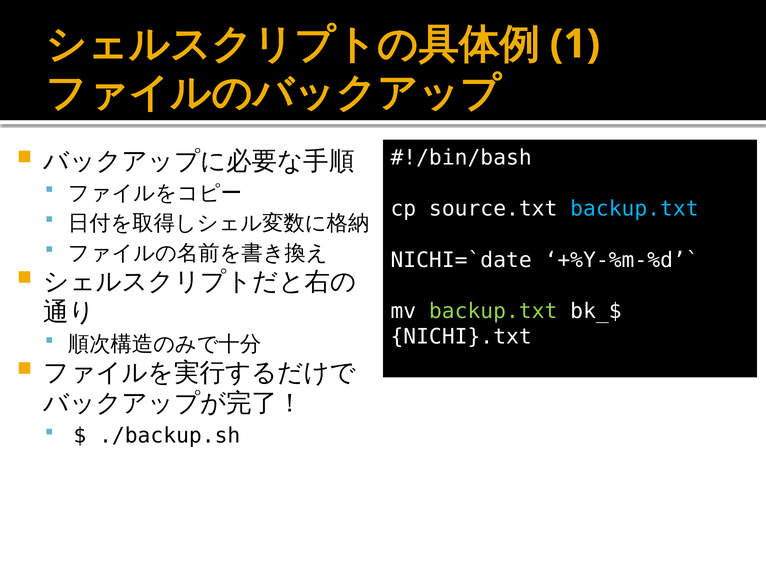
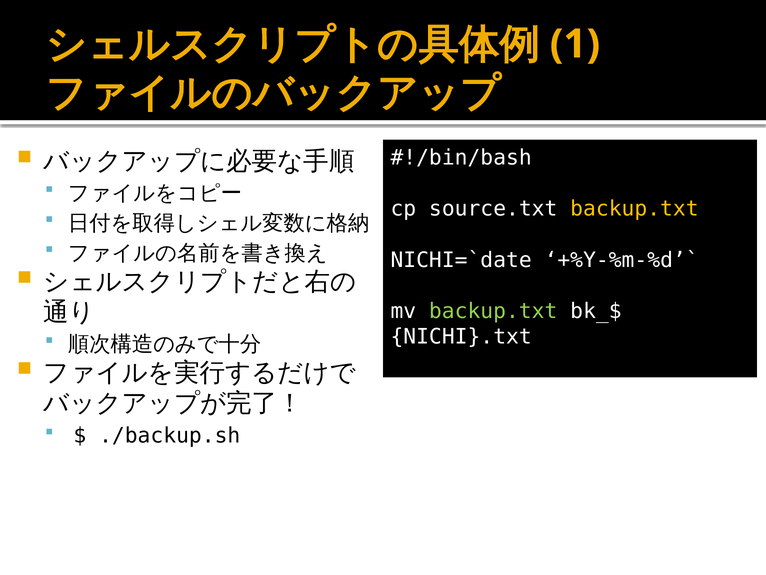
backup.txt colour: light blue -> yellow (634, 209)
